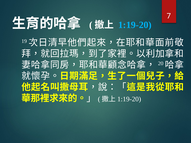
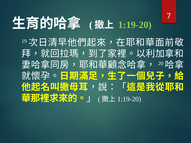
1:19-20 colour: light blue -> light green (135, 25)
